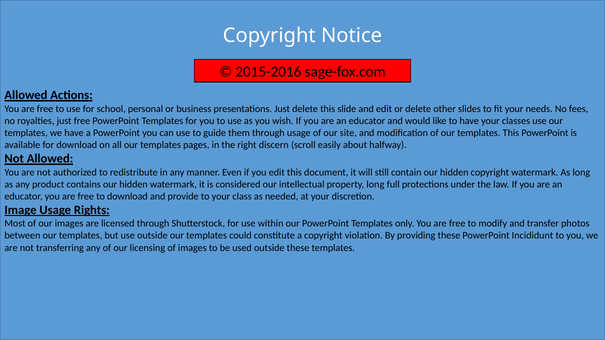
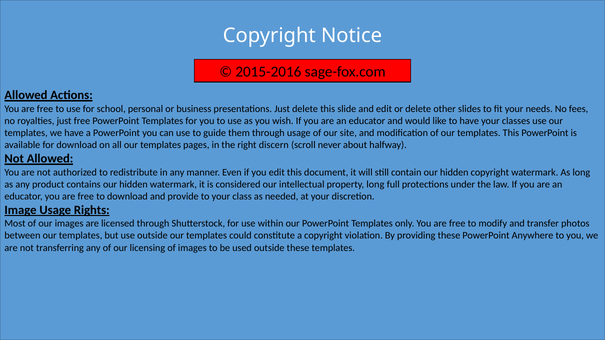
easily: easily -> never (329, 145)
Incididunt: Incididunt -> Anywhere (533, 236)
